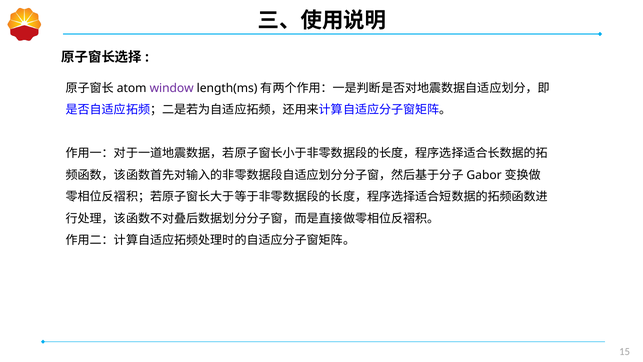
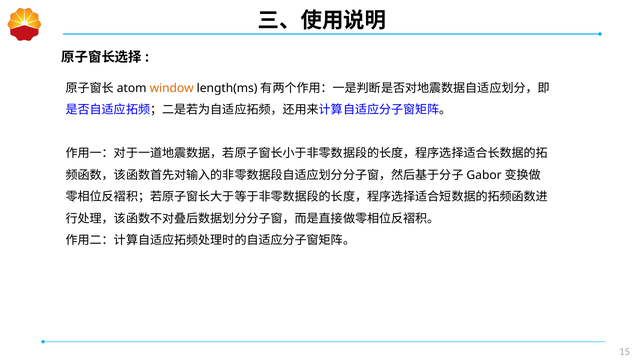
window colour: purple -> orange (172, 88)
